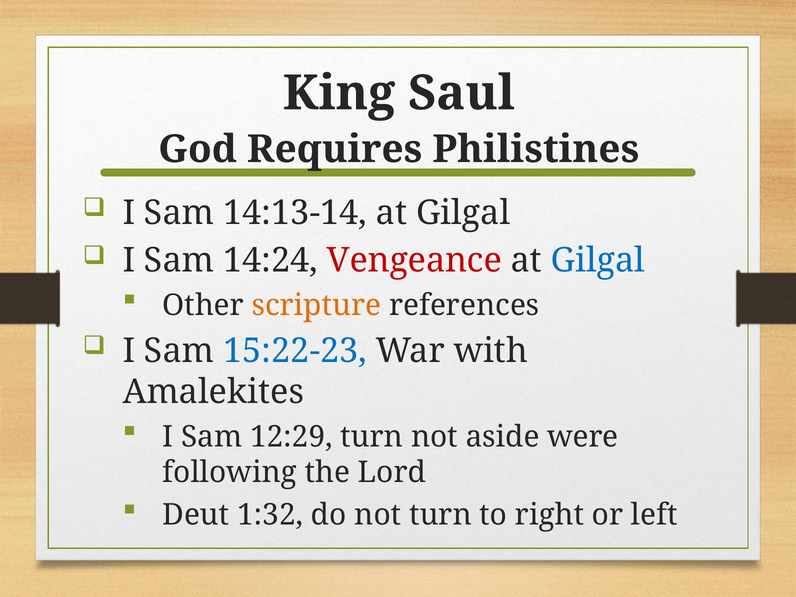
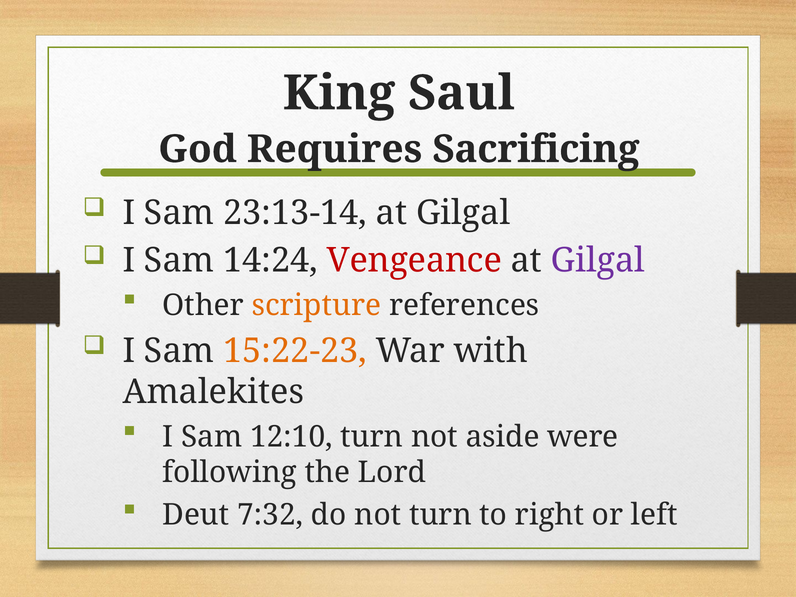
Philistines: Philistines -> Sacrificing (536, 149)
14:13-14: 14:13-14 -> 23:13-14 (295, 213)
Gilgal colour: blue -> purple (598, 260)
15:22-23 colour: blue -> orange (295, 351)
12:29: 12:29 -> 12:10 (291, 437)
1:32: 1:32 -> 7:32 (270, 515)
